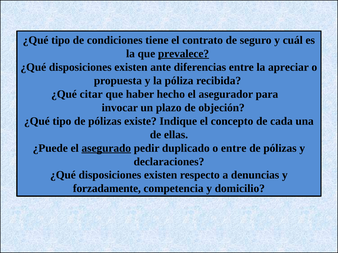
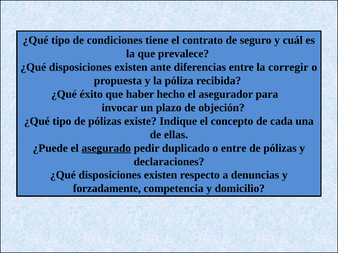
prevalece underline: present -> none (184, 54)
apreciar: apreciar -> corregir (288, 67)
citar: citar -> éxito (91, 94)
